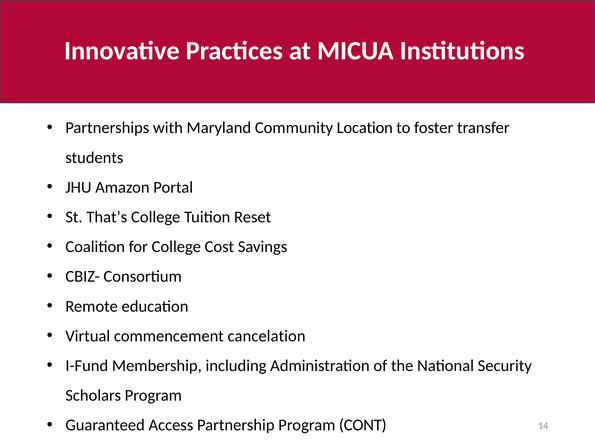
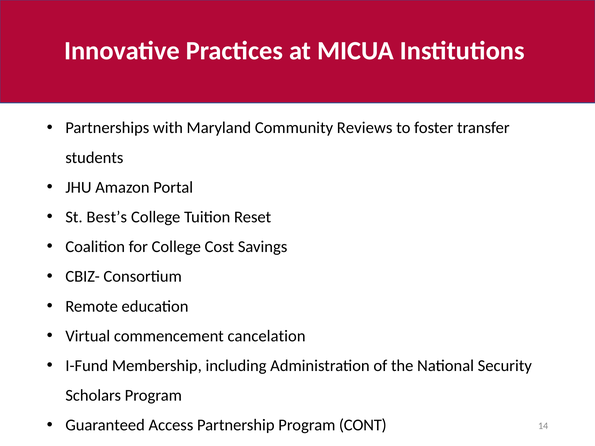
Location: Location -> Reviews (365, 128)
That’s: That’s -> Best’s (107, 217)
